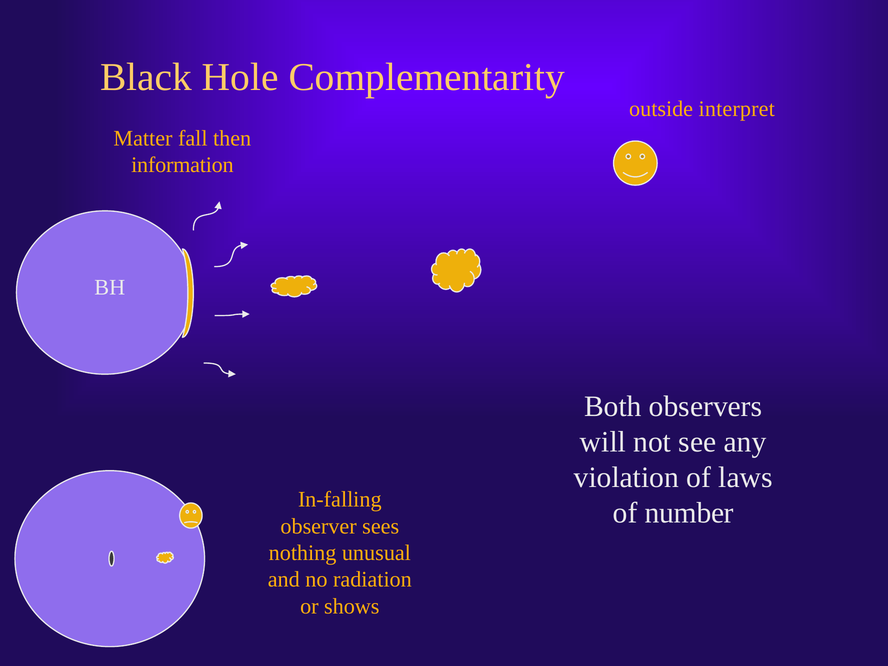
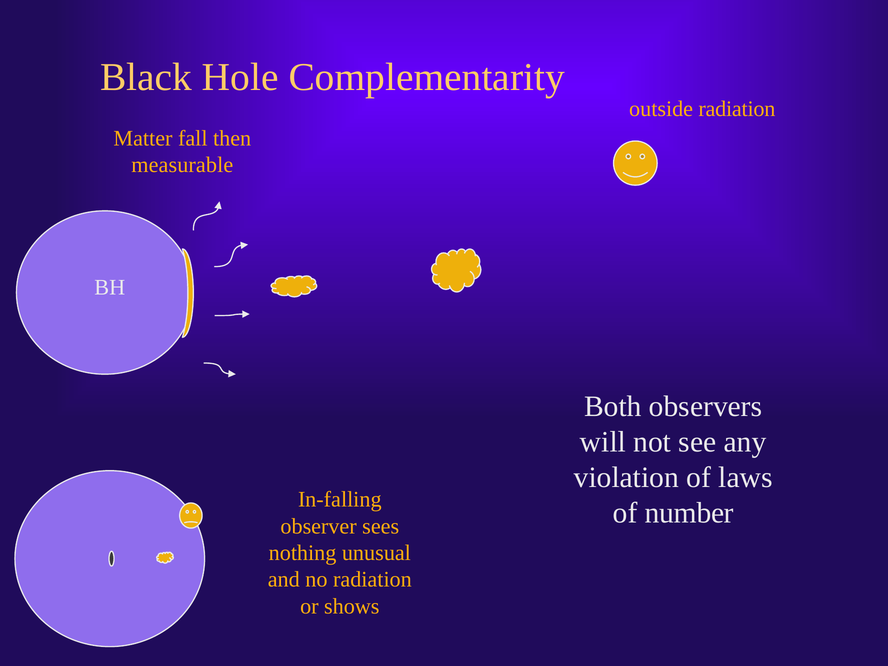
outside interpret: interpret -> radiation (737, 109)
information: information -> measurable (182, 165)
